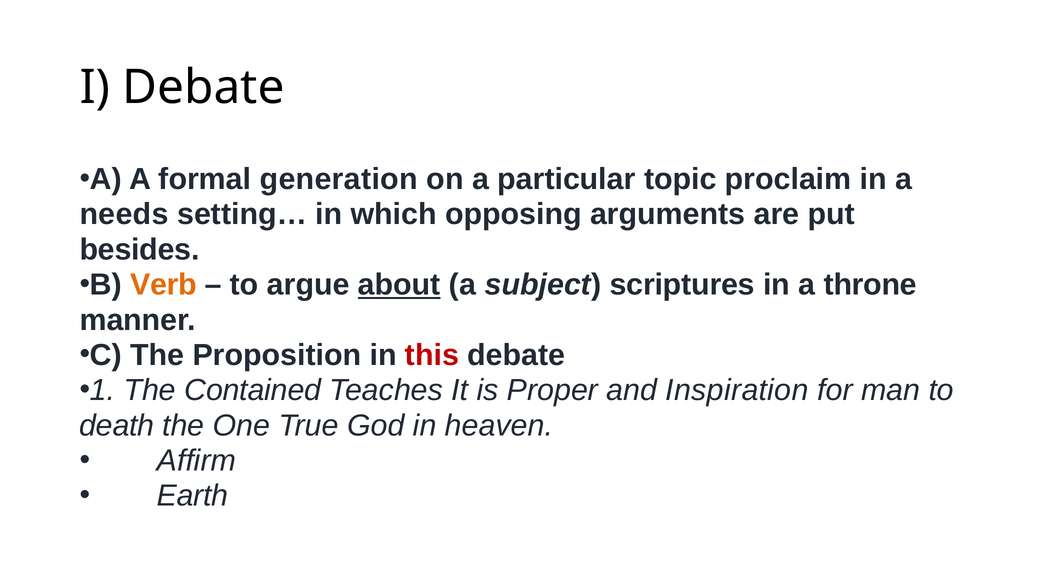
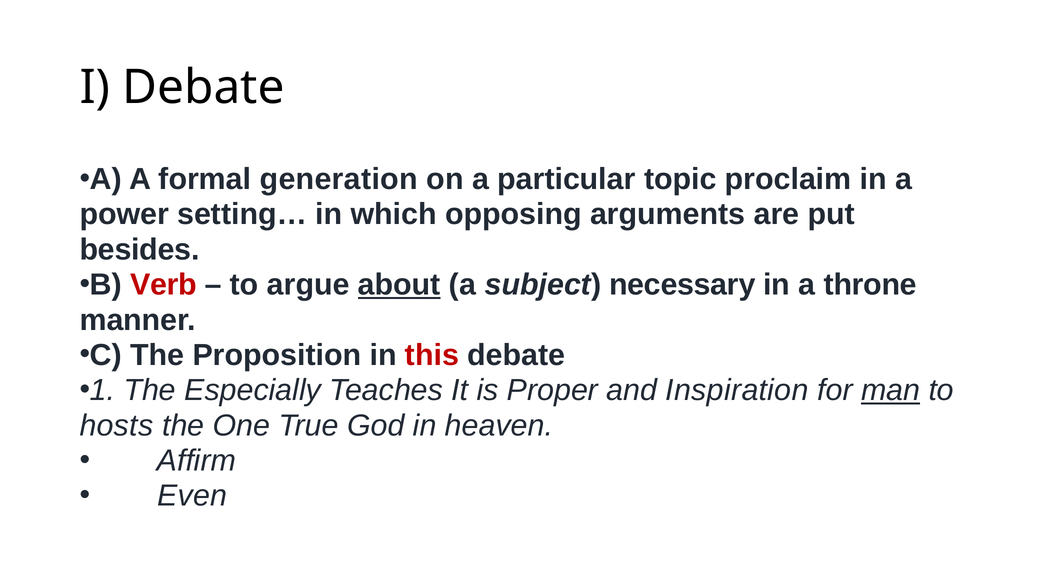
needs: needs -> power (124, 214)
Verb colour: orange -> red (163, 285)
scriptures: scriptures -> necessary (682, 285)
Contained: Contained -> Especially (253, 390)
man underline: none -> present (891, 390)
death: death -> hosts (116, 425)
Earth: Earth -> Even (192, 496)
